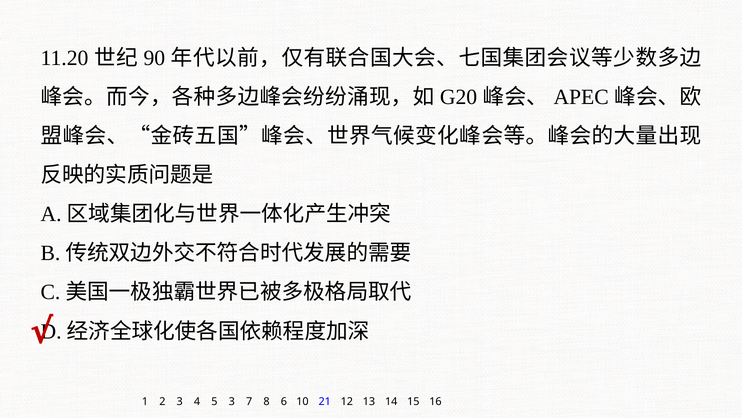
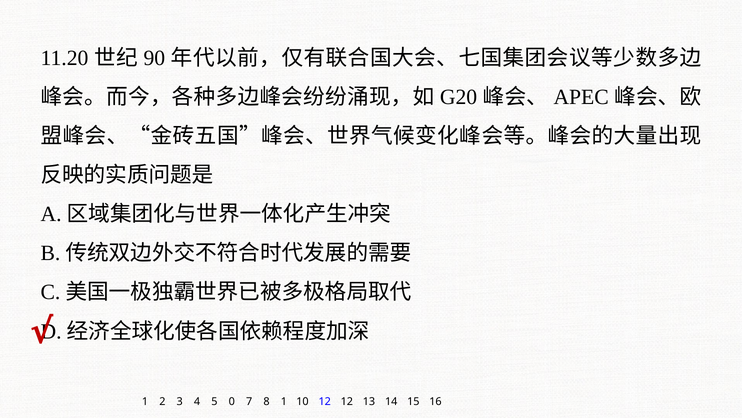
5 3: 3 -> 0 (232, 401)
8 6: 6 -> 1 (284, 401)
10 21: 21 -> 12 (325, 401)
